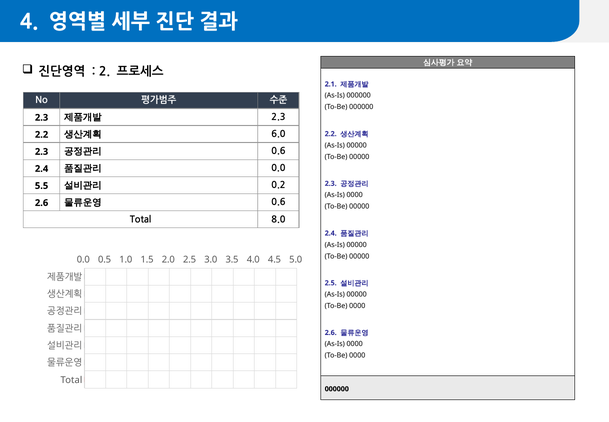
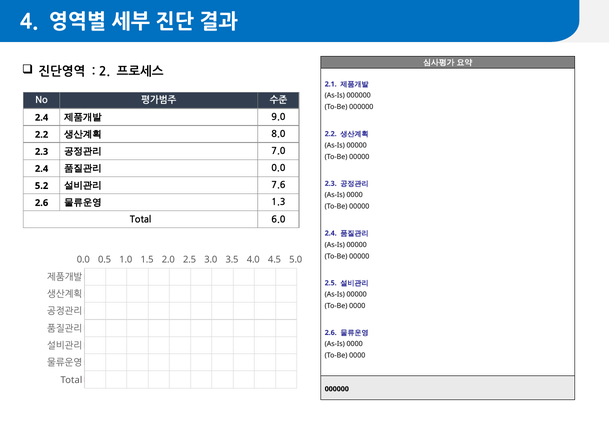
2.3: 2.3 -> 2.4 (42, 117)
2.3: 2.3 -> 9.0 (278, 117)
6.0: 6.0 -> 8.0 (278, 134)
0.6: 0.6 -> 7.0 (278, 151)
5.5: 5.5 -> 5.2 (42, 186)
0.2: 0.2 -> 7.6 (278, 185)
0.6: 0.6 -> 1.3 (278, 202)
8.0: 8.0 -> 6.0 (278, 219)
